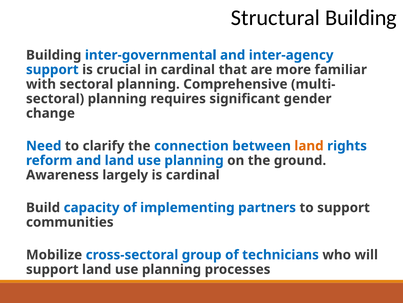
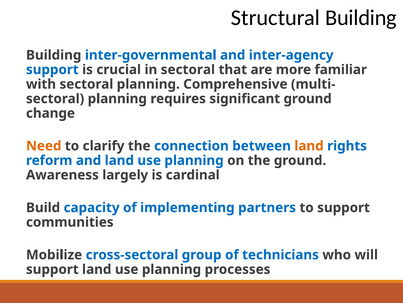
in cardinal: cardinal -> sectoral (188, 69)
significant gender: gender -> ground (308, 98)
Need colour: blue -> orange (44, 146)
